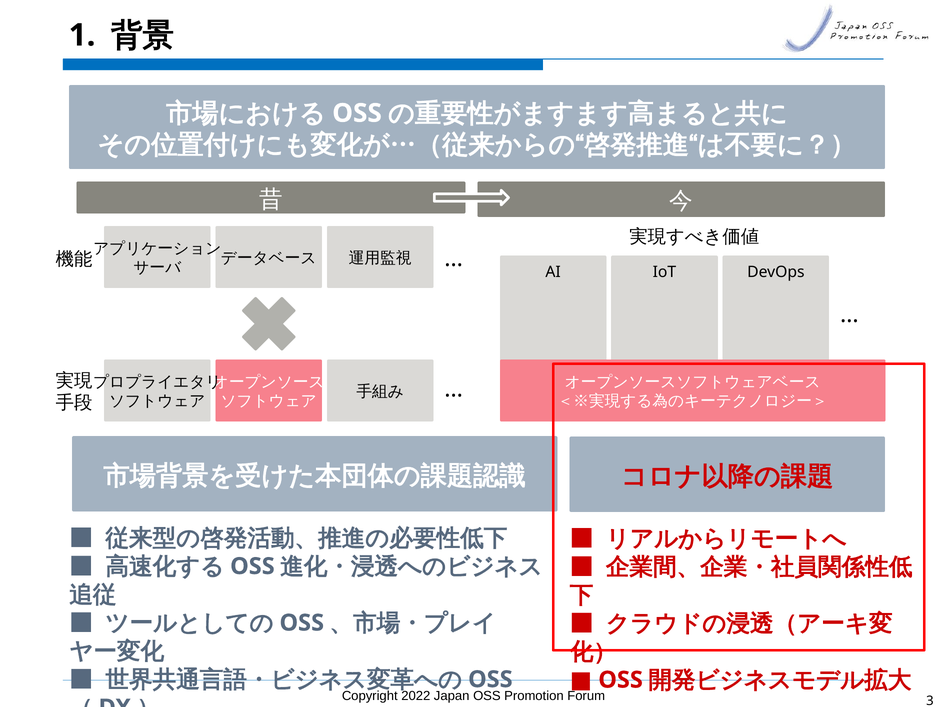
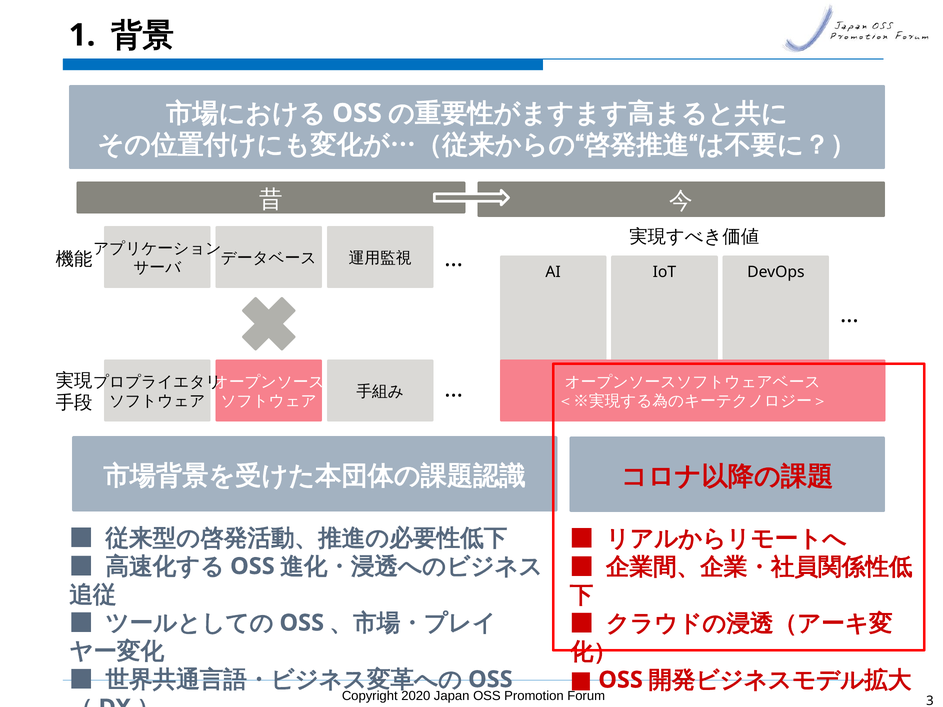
2022: 2022 -> 2020 (416, 696)
